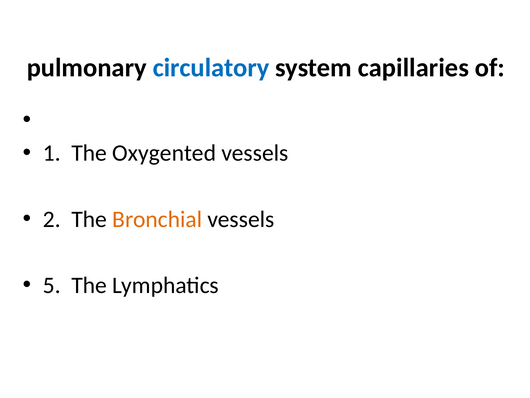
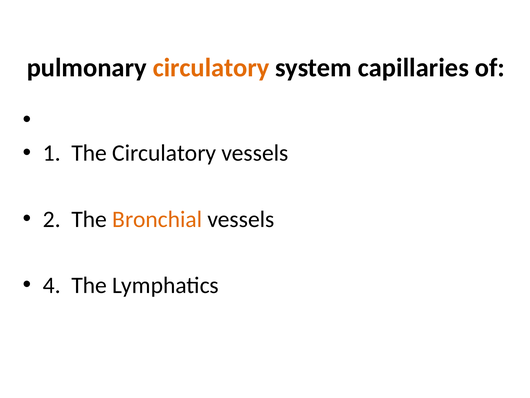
circulatory colour: blue -> orange (211, 68)
The Oxygented: Oxygented -> Circulatory (164, 153)
5: 5 -> 4 (52, 285)
